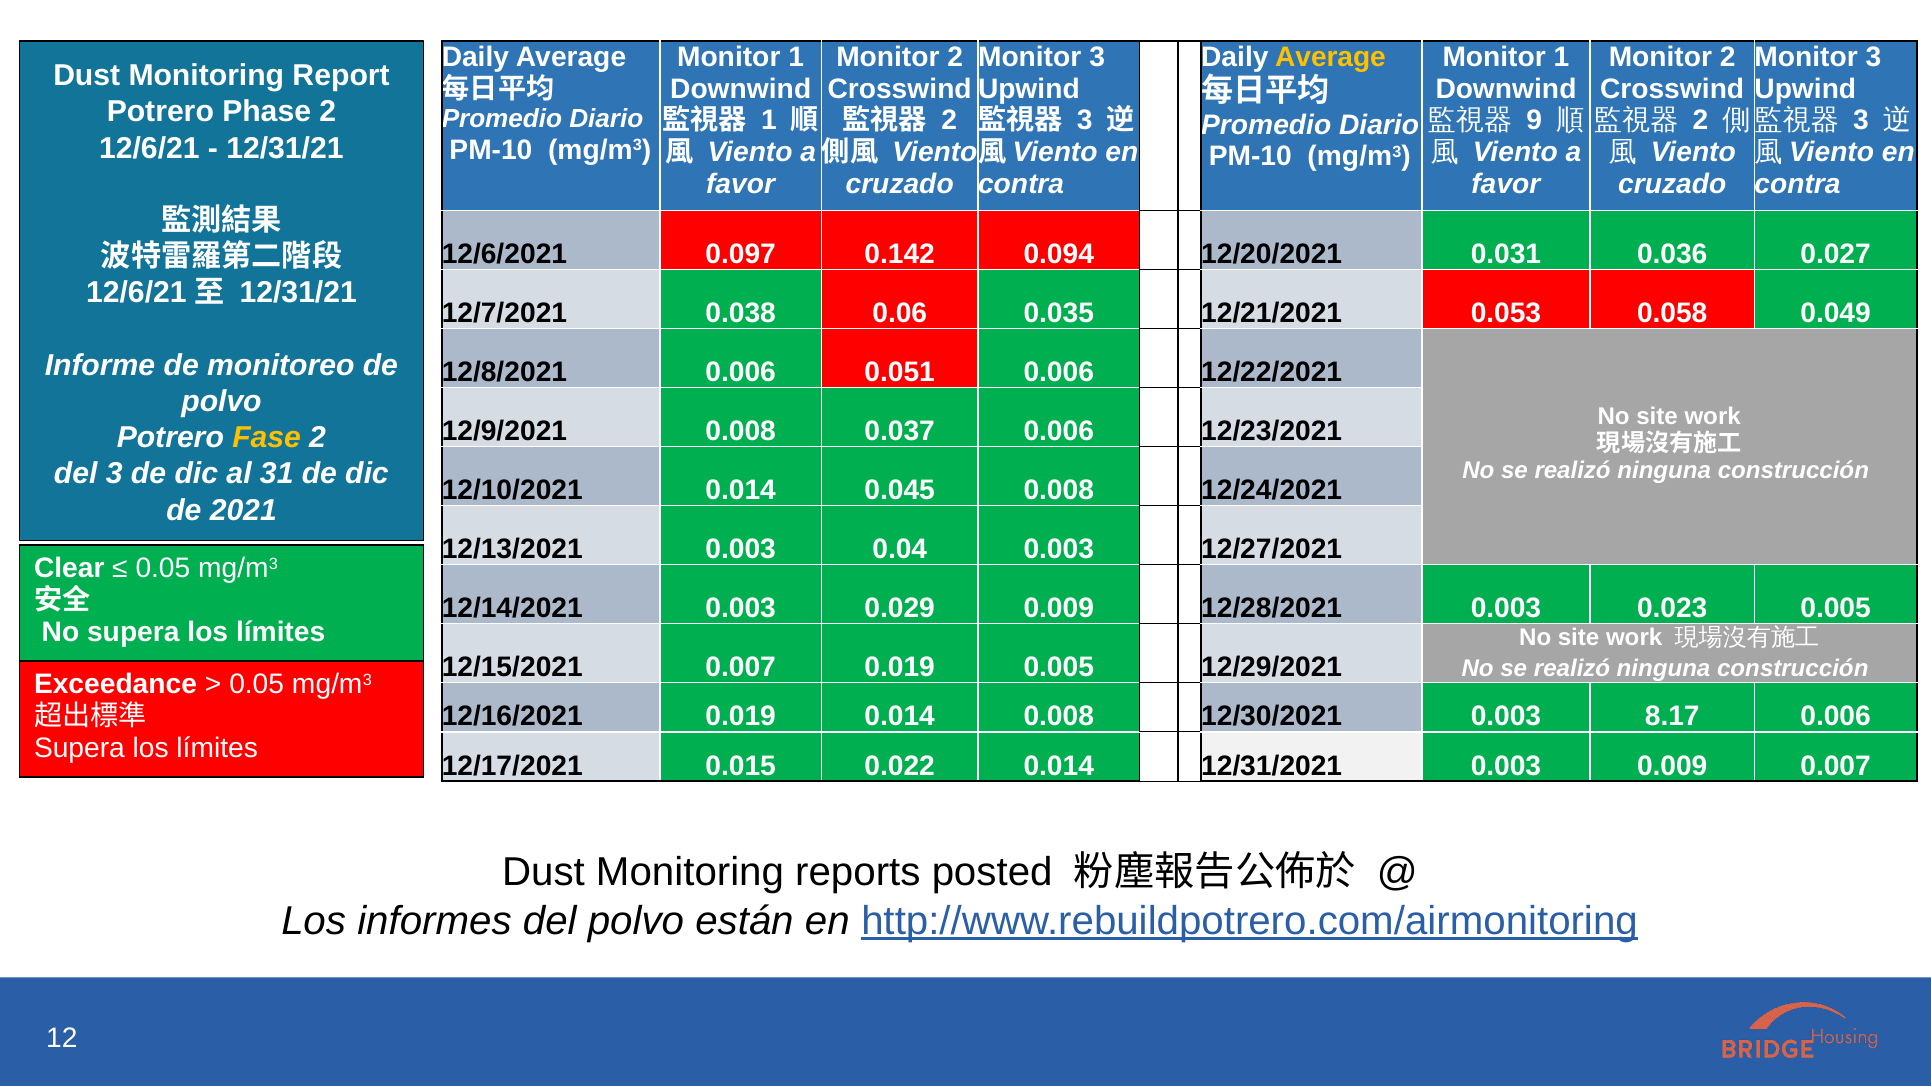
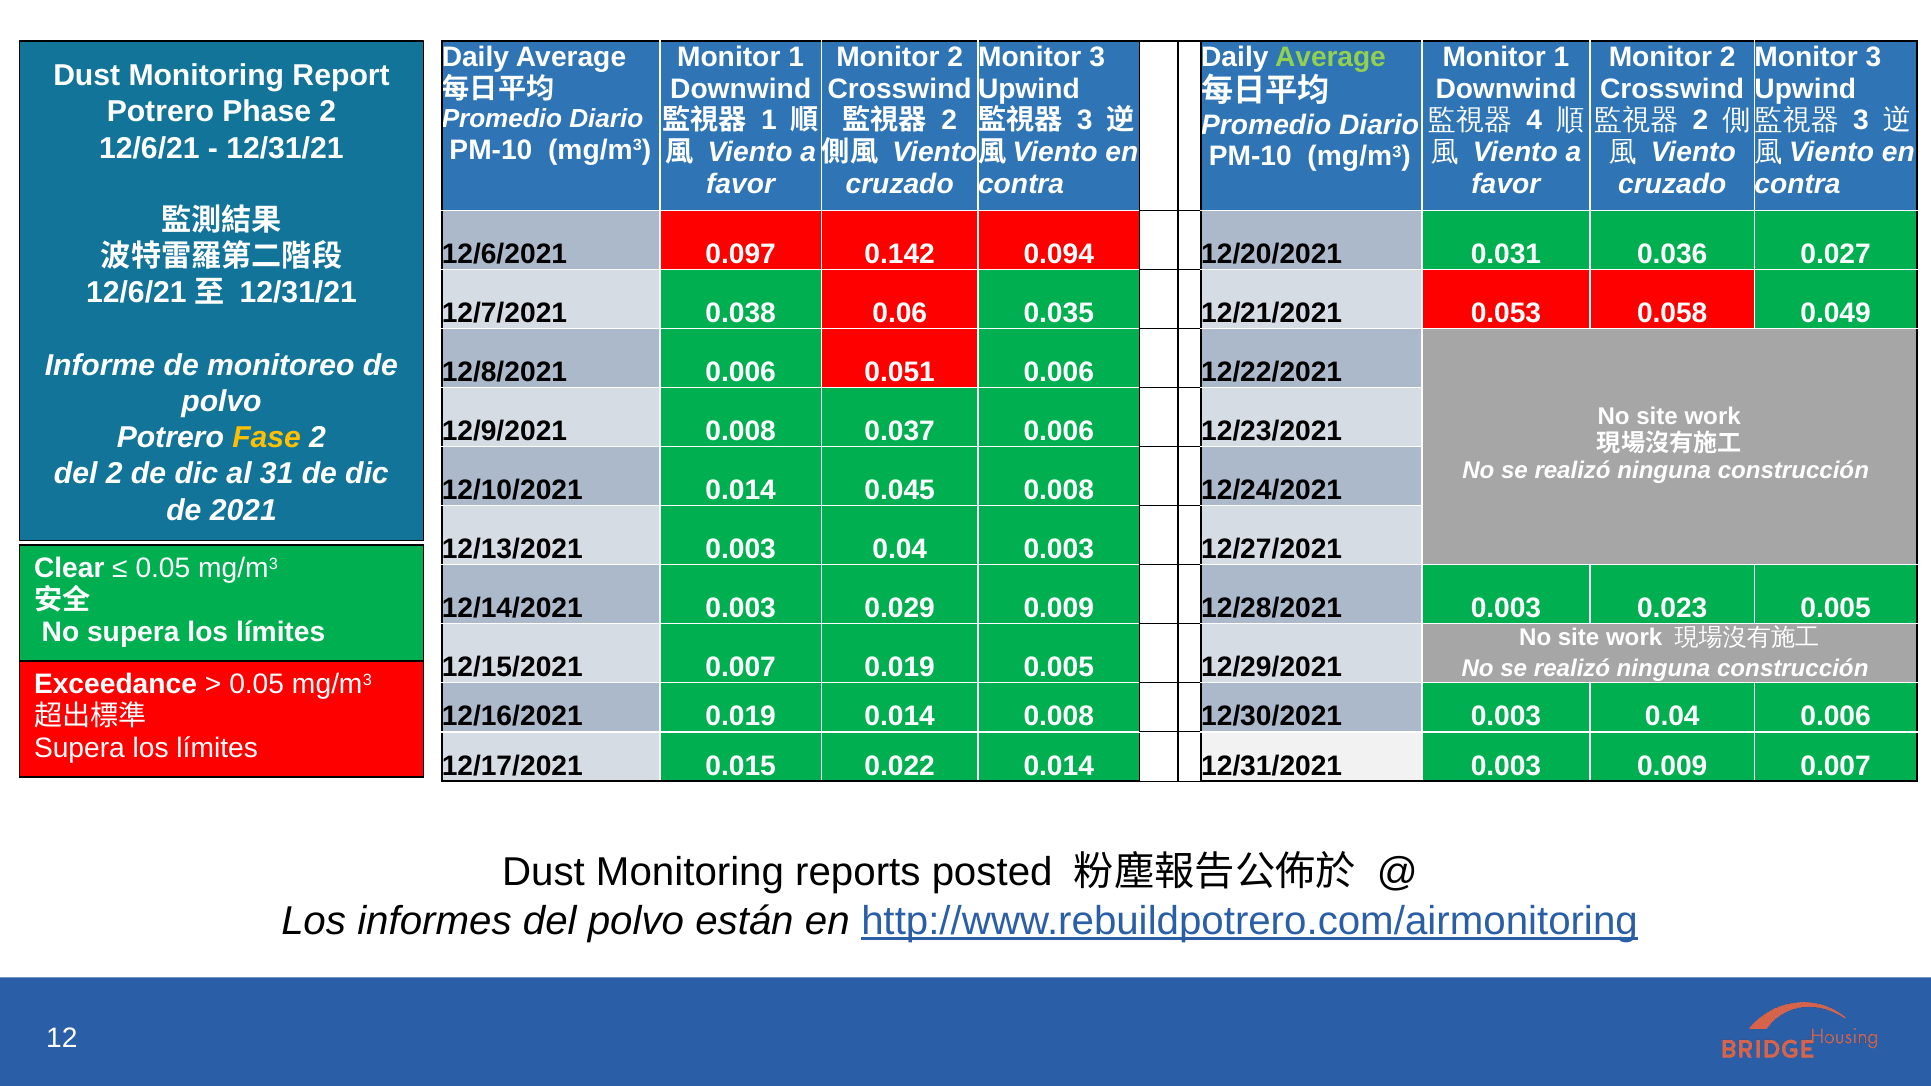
Average colour: yellow -> light green (1330, 57)
9: 9 -> 4 (1534, 121)
del 3: 3 -> 2 (114, 474)
12/30/2021 0.003 8.17: 8.17 -> 0.04 (1672, 717)
